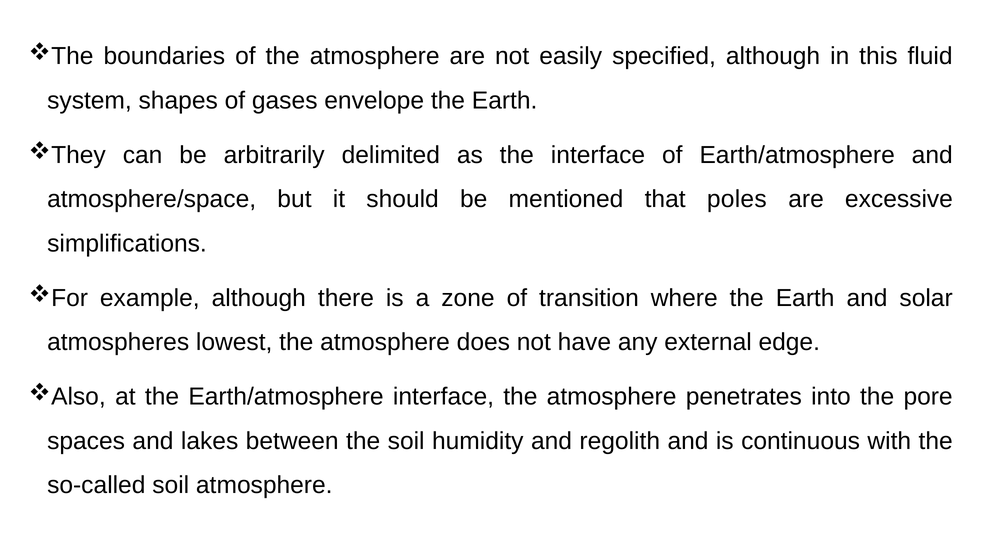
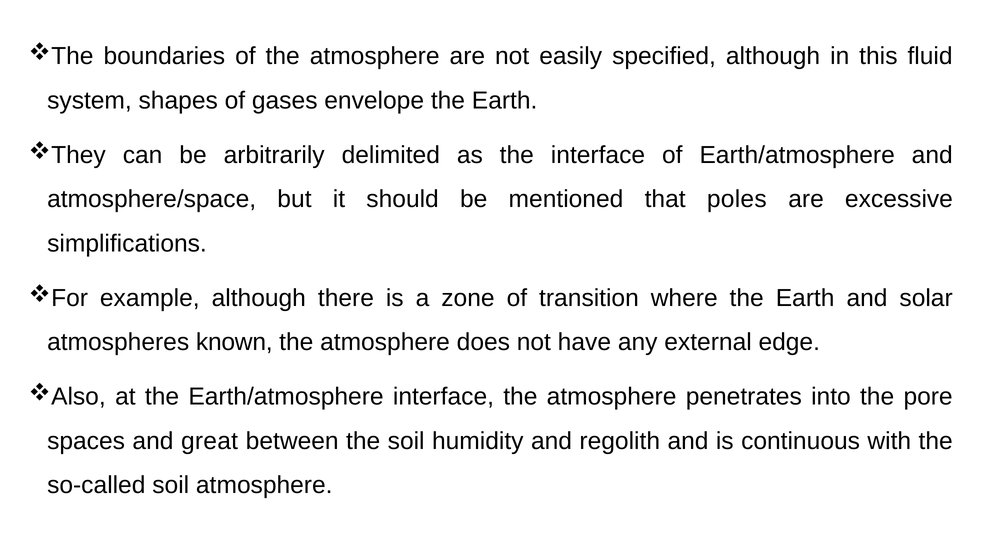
lowest: lowest -> known (234, 342)
lakes: lakes -> great (210, 441)
